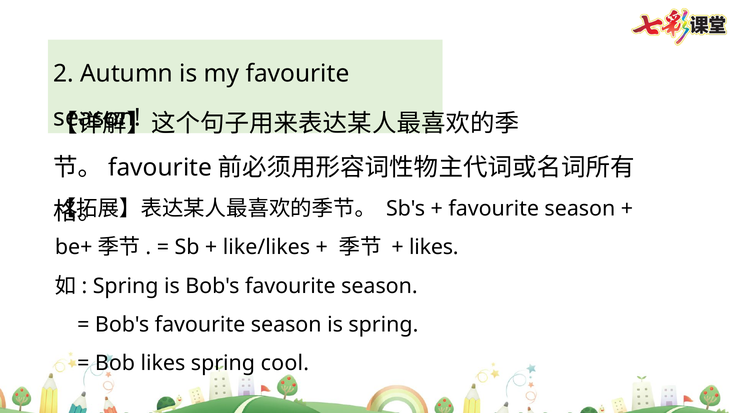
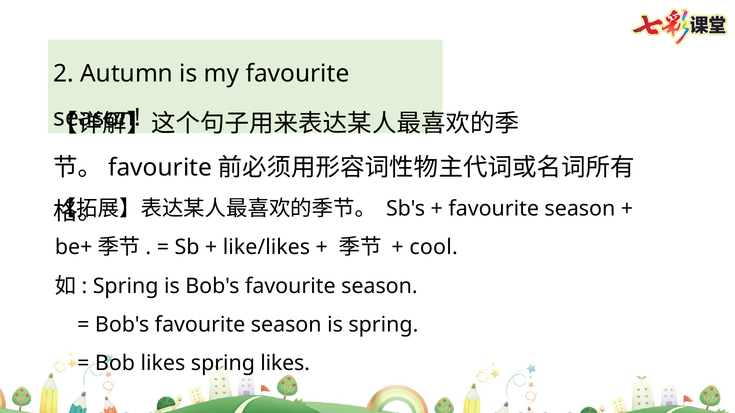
likes: likes -> cool (434, 248)
spring cool: cool -> likes (285, 364)
